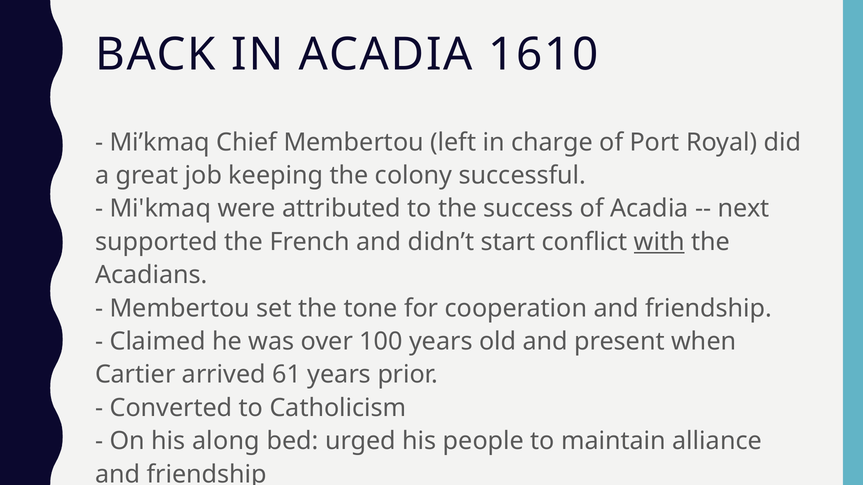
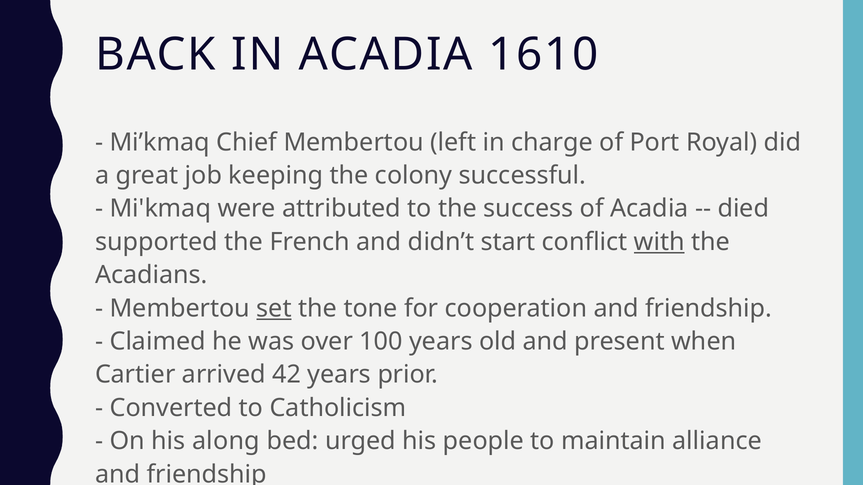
next: next -> died (743, 209)
set underline: none -> present (274, 308)
61: 61 -> 42 (287, 375)
